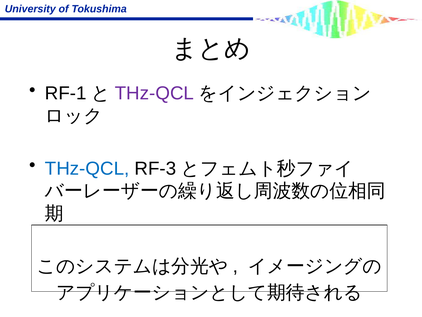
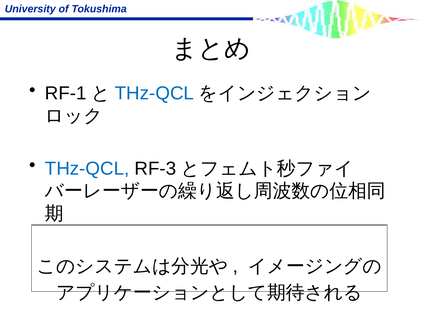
THz-QCL colour: purple -> blue (154, 93)
